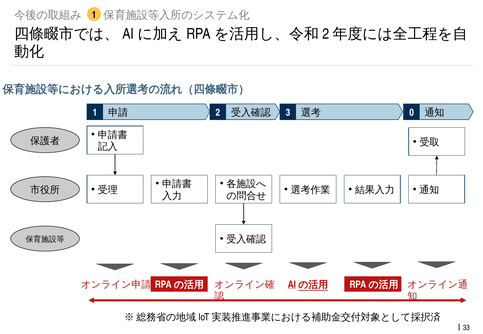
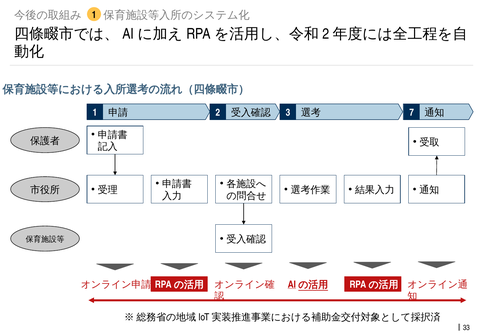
0: 0 -> 7 (412, 113)
